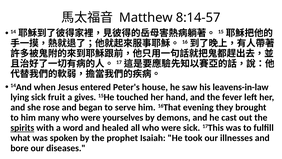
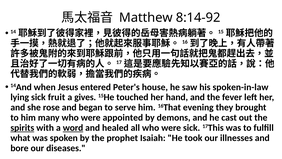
8:14-57: 8:14-57 -> 8:14-92 (198, 18)
leavens-in-law: leavens-in-law -> spoken-in-law (241, 87)
yourselves: yourselves -> appointed (123, 117)
word underline: none -> present (73, 128)
